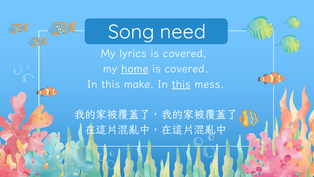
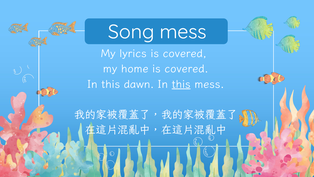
Song need: need -> mess (183, 32)
home underline: present -> none (135, 69)
make: make -> dawn (139, 84)
